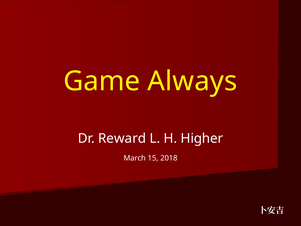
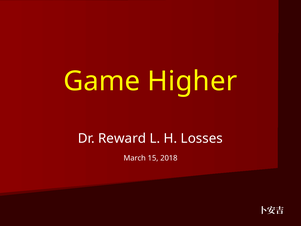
Always: Always -> Higher (192, 81)
Higher: Higher -> Losses (202, 138)
